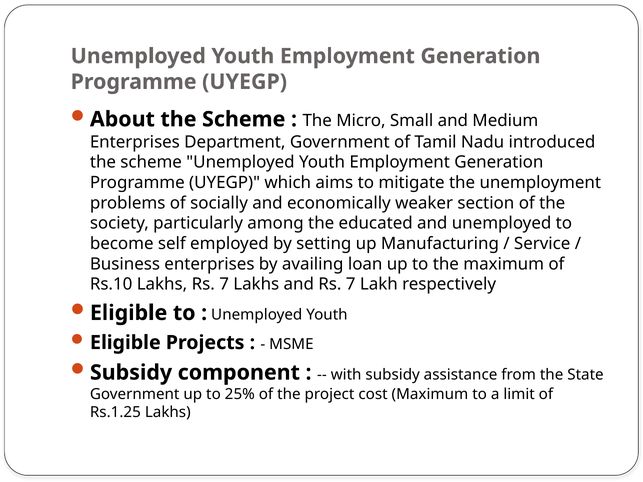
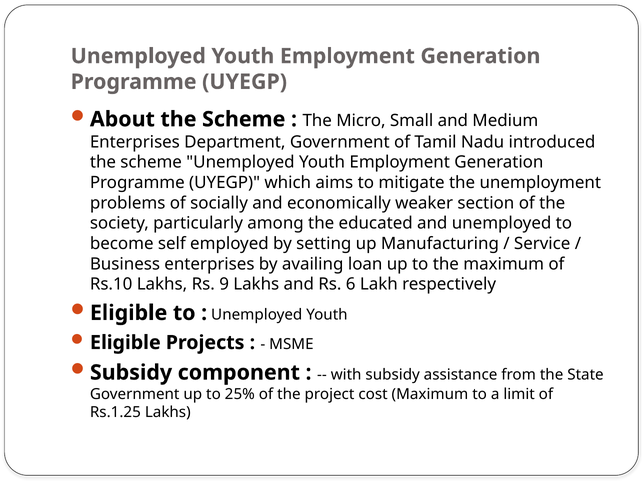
Lakhs Rs 7: 7 -> 9 (224, 285)
and Rs 7: 7 -> 6 (351, 285)
